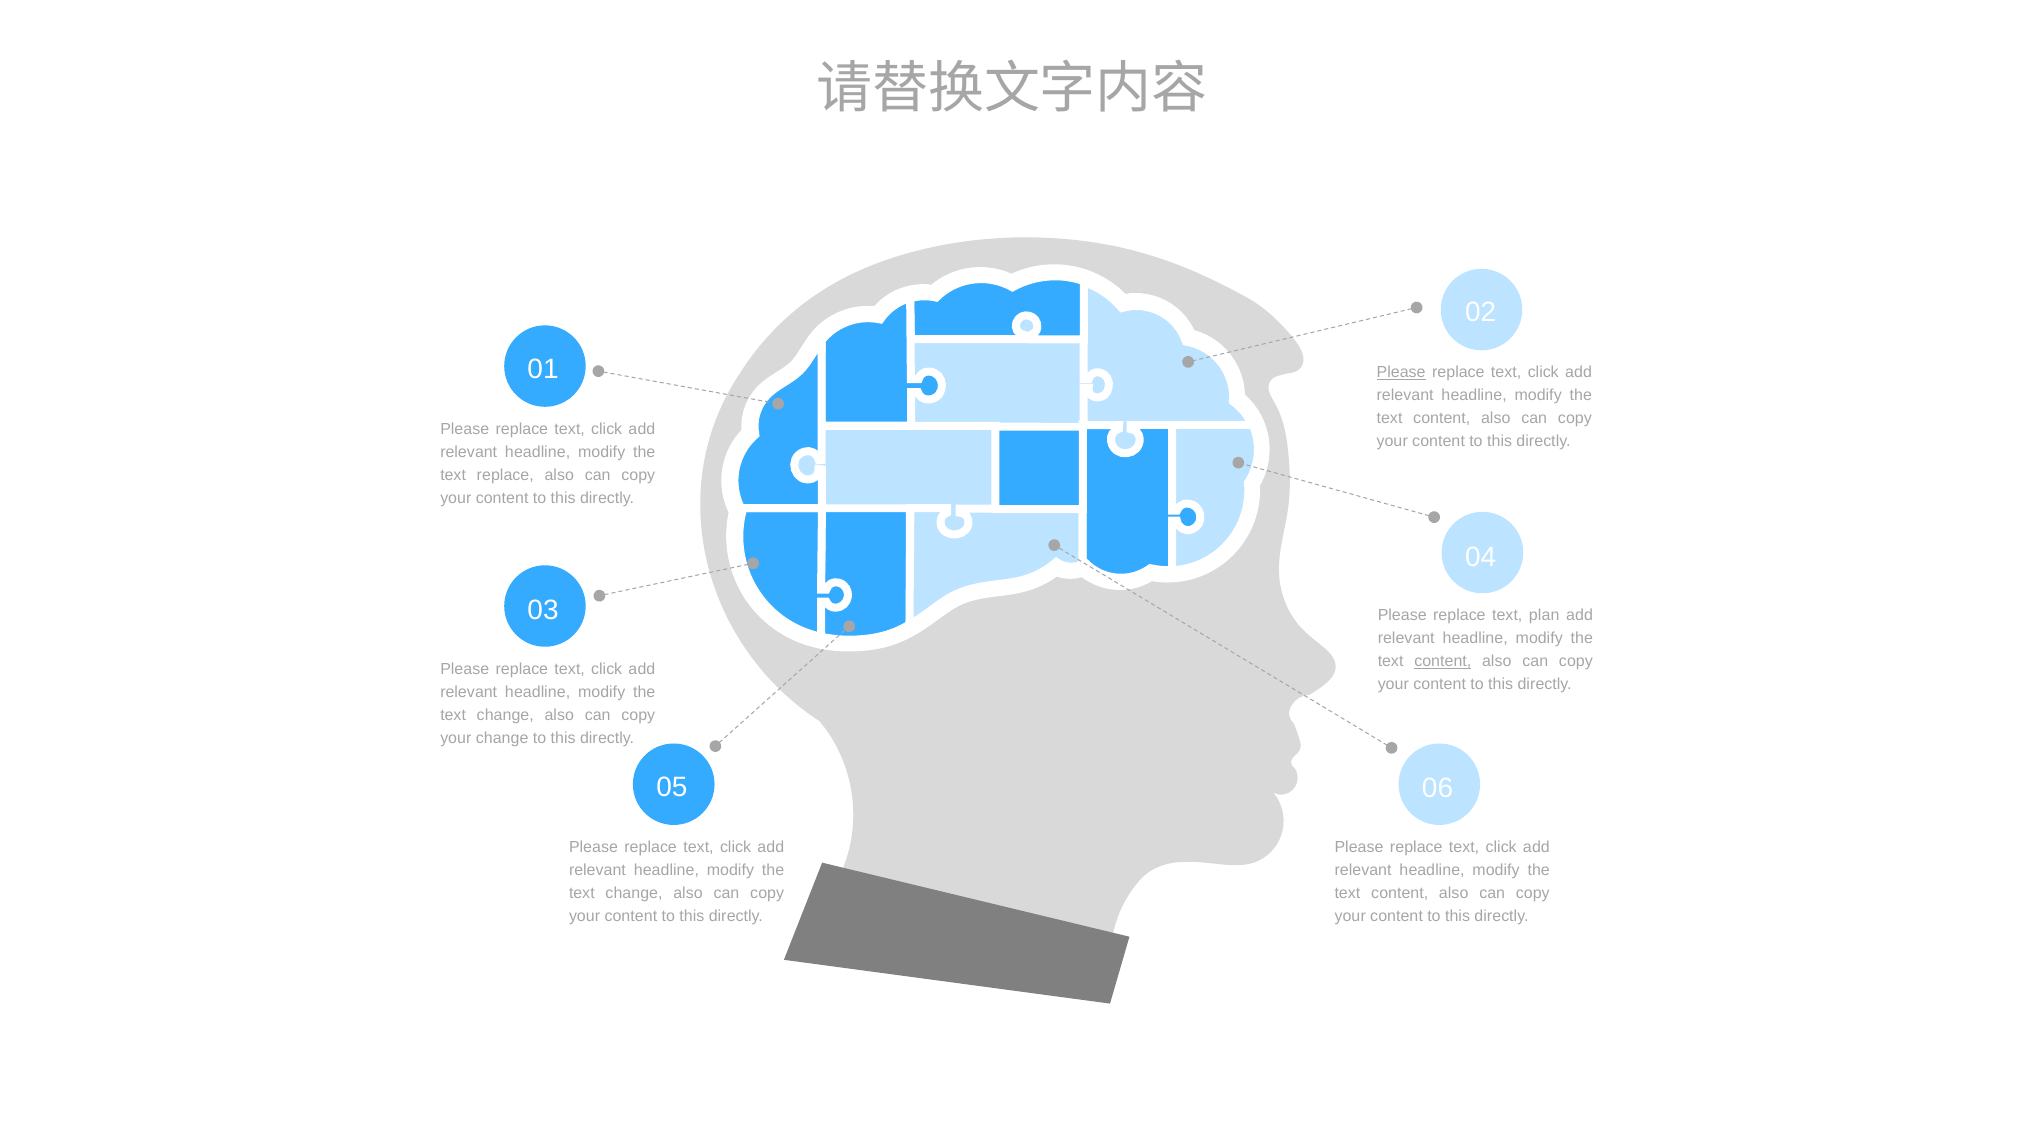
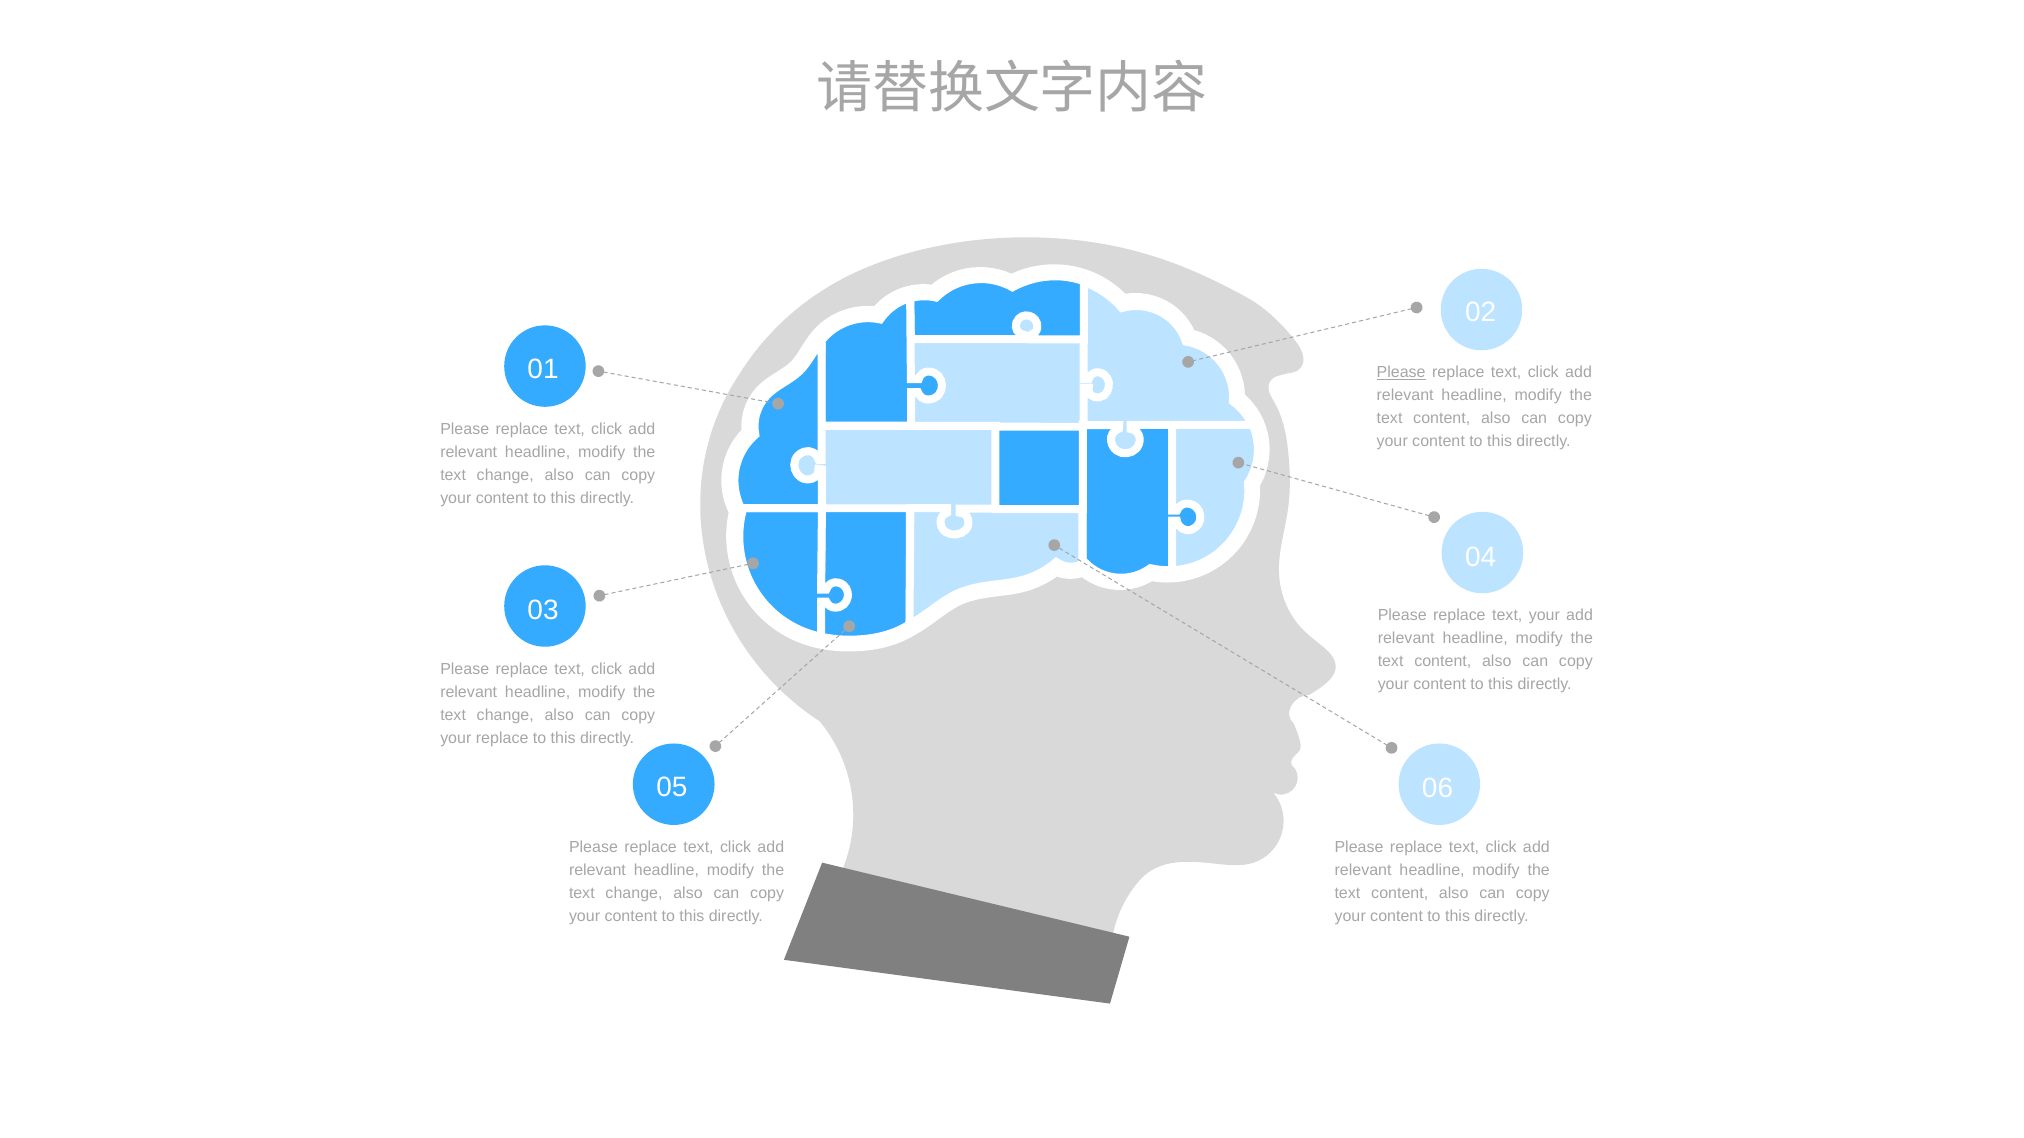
replace: replace -> change (505, 475)
text plan: plan -> your (1544, 616)
content underline: present -> none (1443, 662)
your change: change -> replace (502, 738)
